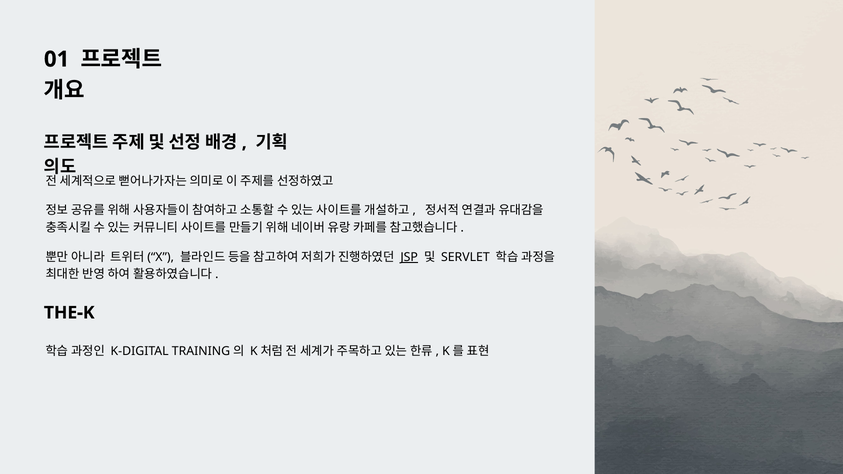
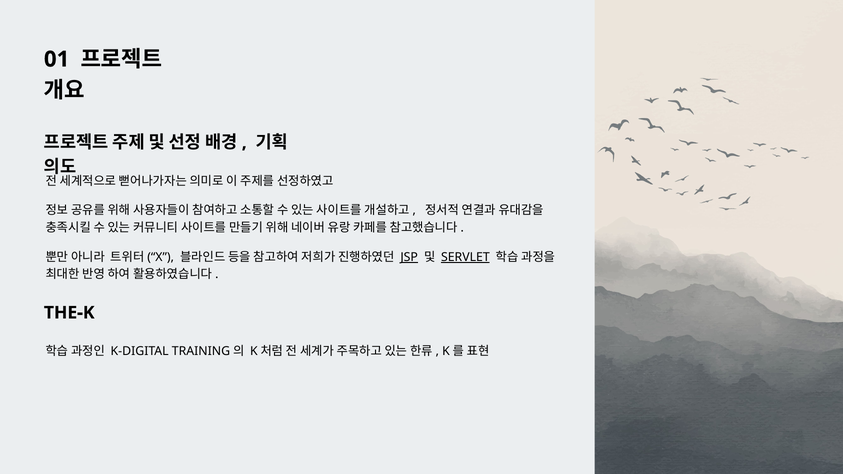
SERVLET underline: none -> present (465, 257)
